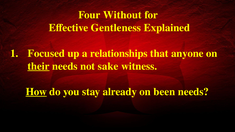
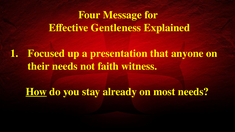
Without: Without -> Message (122, 15)
relationships: relationships -> presentation (119, 53)
their underline: present -> none (38, 66)
sake: sake -> faith (108, 66)
been: been -> most (164, 92)
